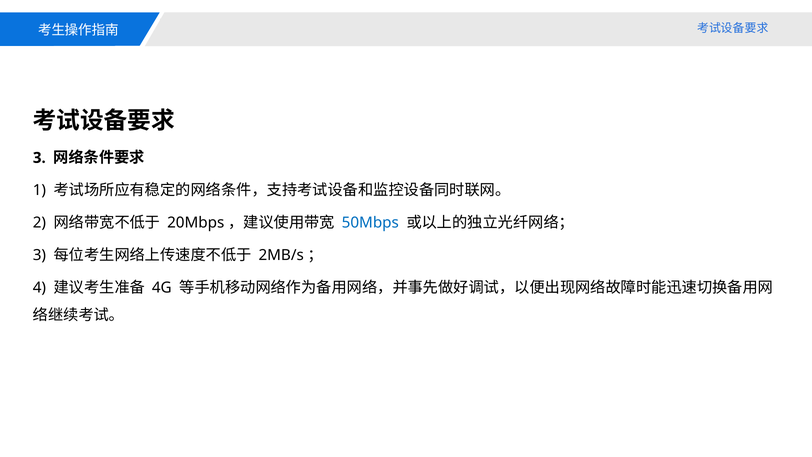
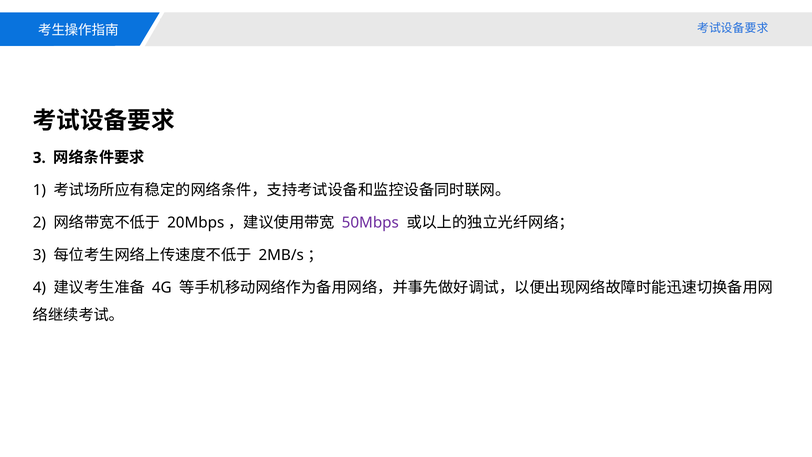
50Mbps colour: blue -> purple (370, 223)
